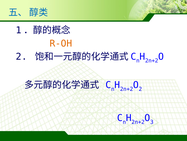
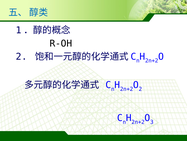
R-OH colour: orange -> black (61, 43)
